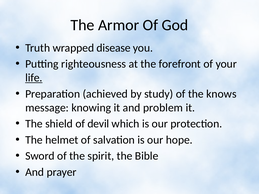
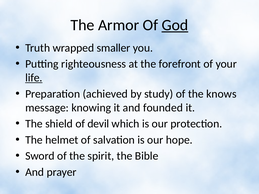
God underline: none -> present (175, 25)
disease: disease -> smaller (114, 48)
problem: problem -> founded (163, 108)
